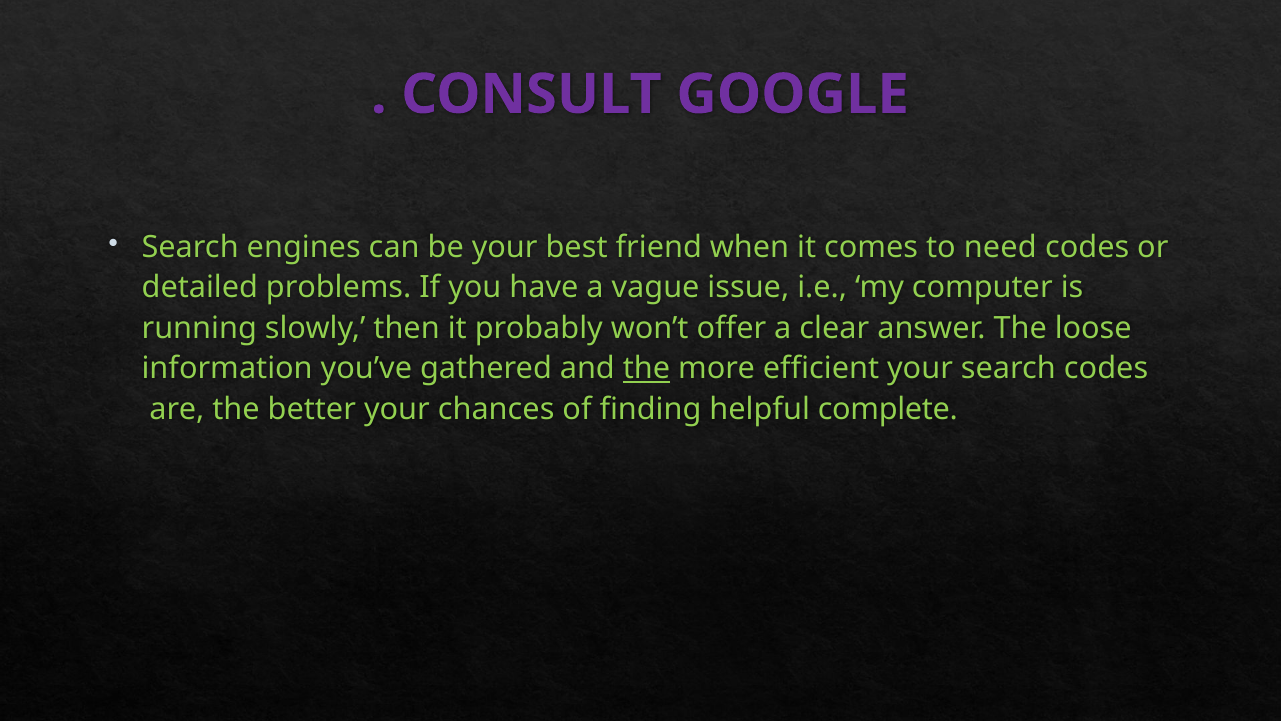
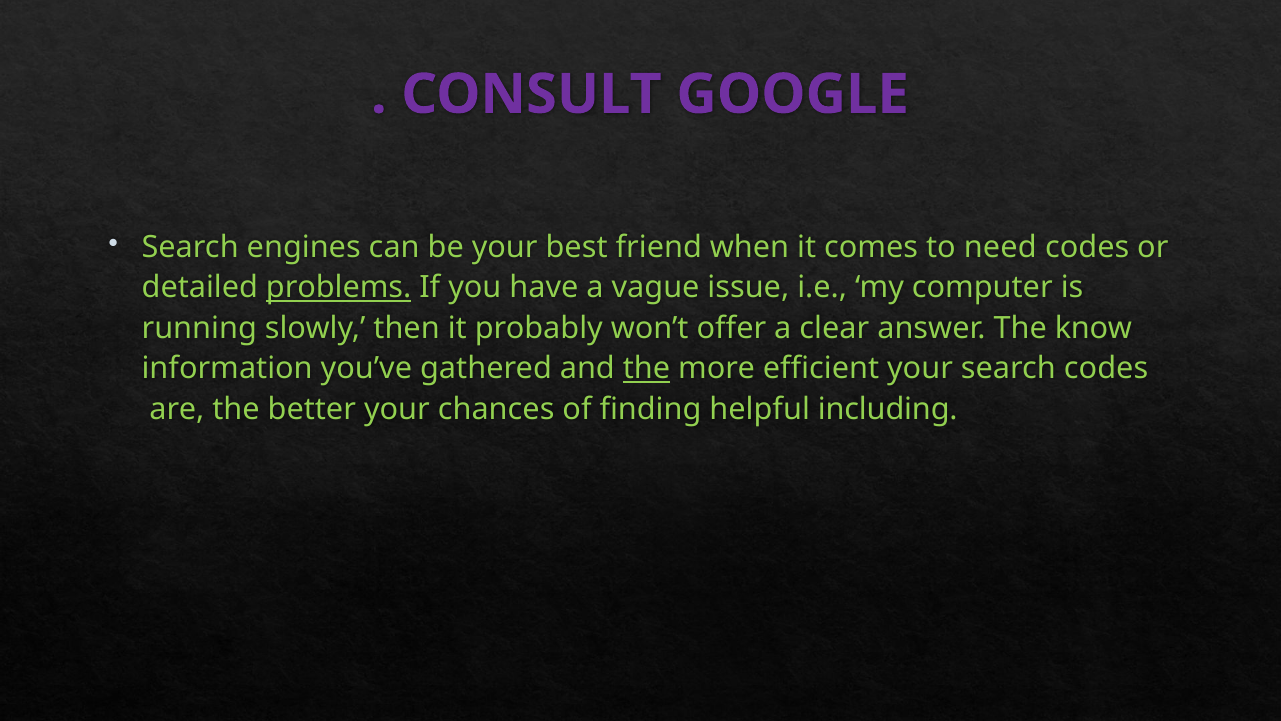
problems underline: none -> present (339, 288)
loose: loose -> know (1093, 328)
complete: complete -> including (888, 409)
